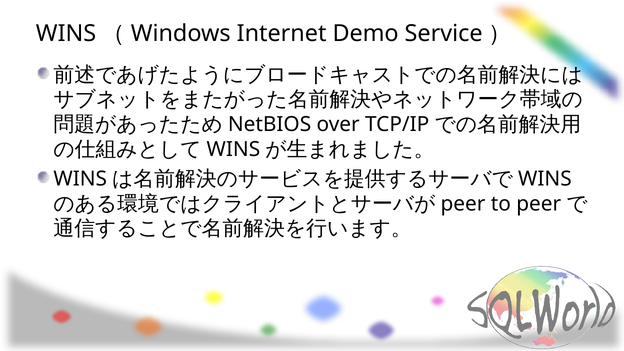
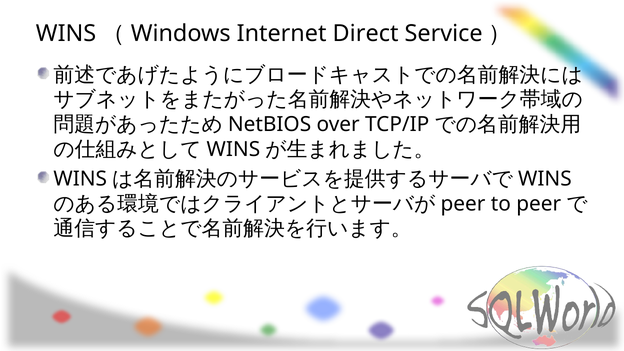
Demo: Demo -> Direct (366, 34)
